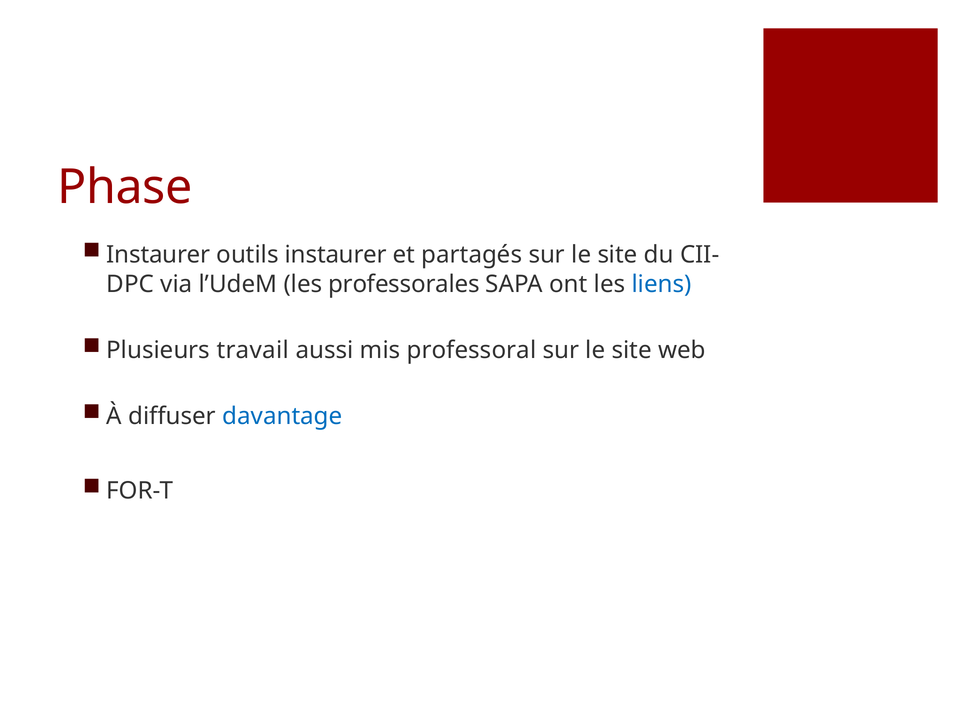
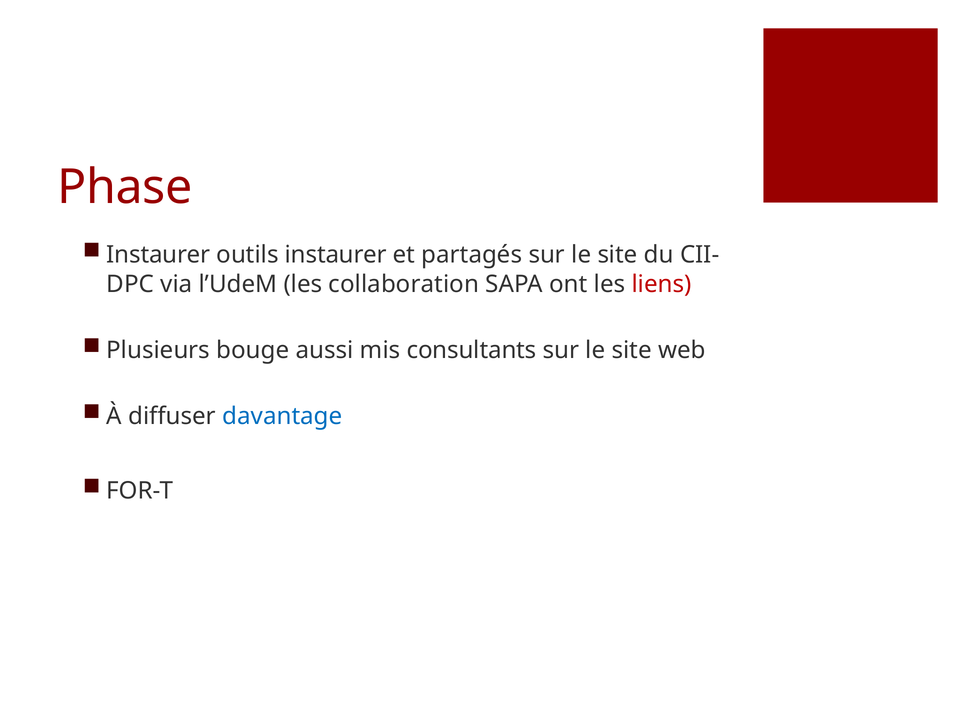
professorales: professorales -> collaboration (404, 284)
liens colour: blue -> red (662, 284)
travail: travail -> bouge (253, 350)
professoral: professoral -> consultants (472, 350)
